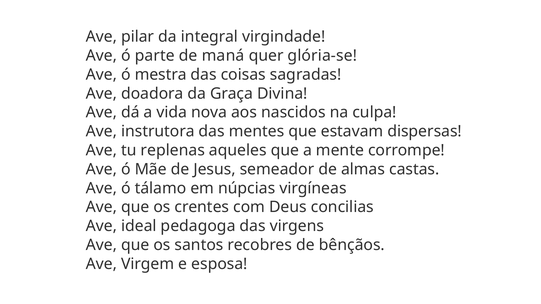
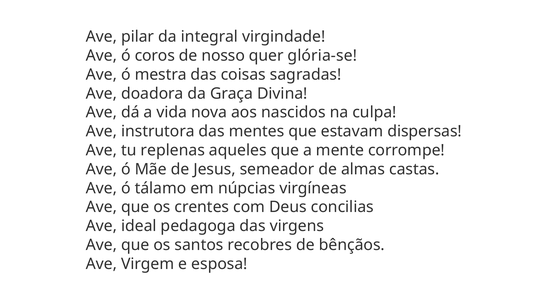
parte: parte -> coros (155, 56)
maná: maná -> nosso (223, 56)
